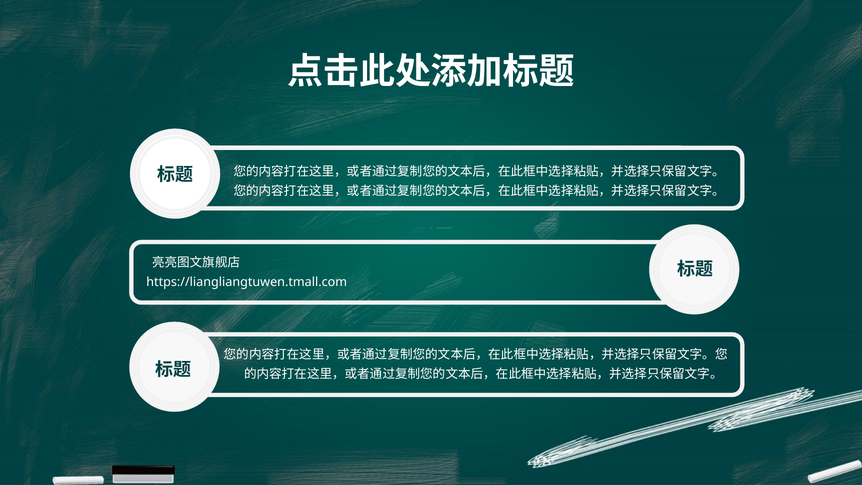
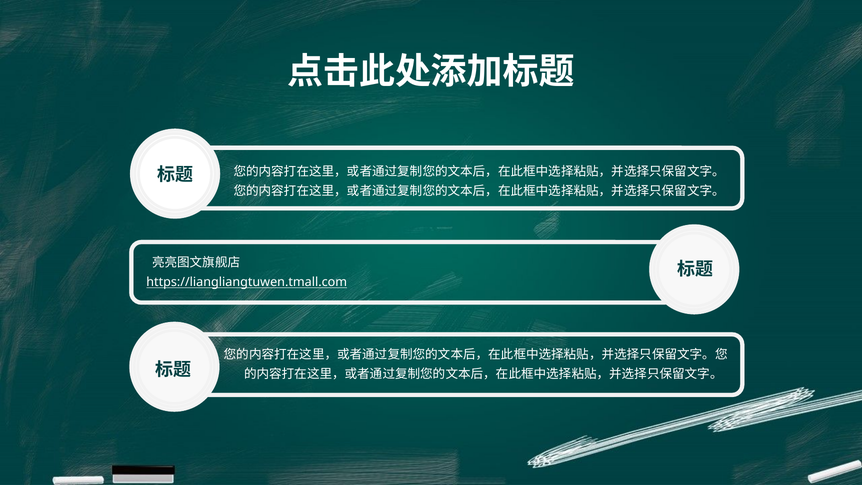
https://liangliangtuwen.tmall.com underline: none -> present (247, 282)
